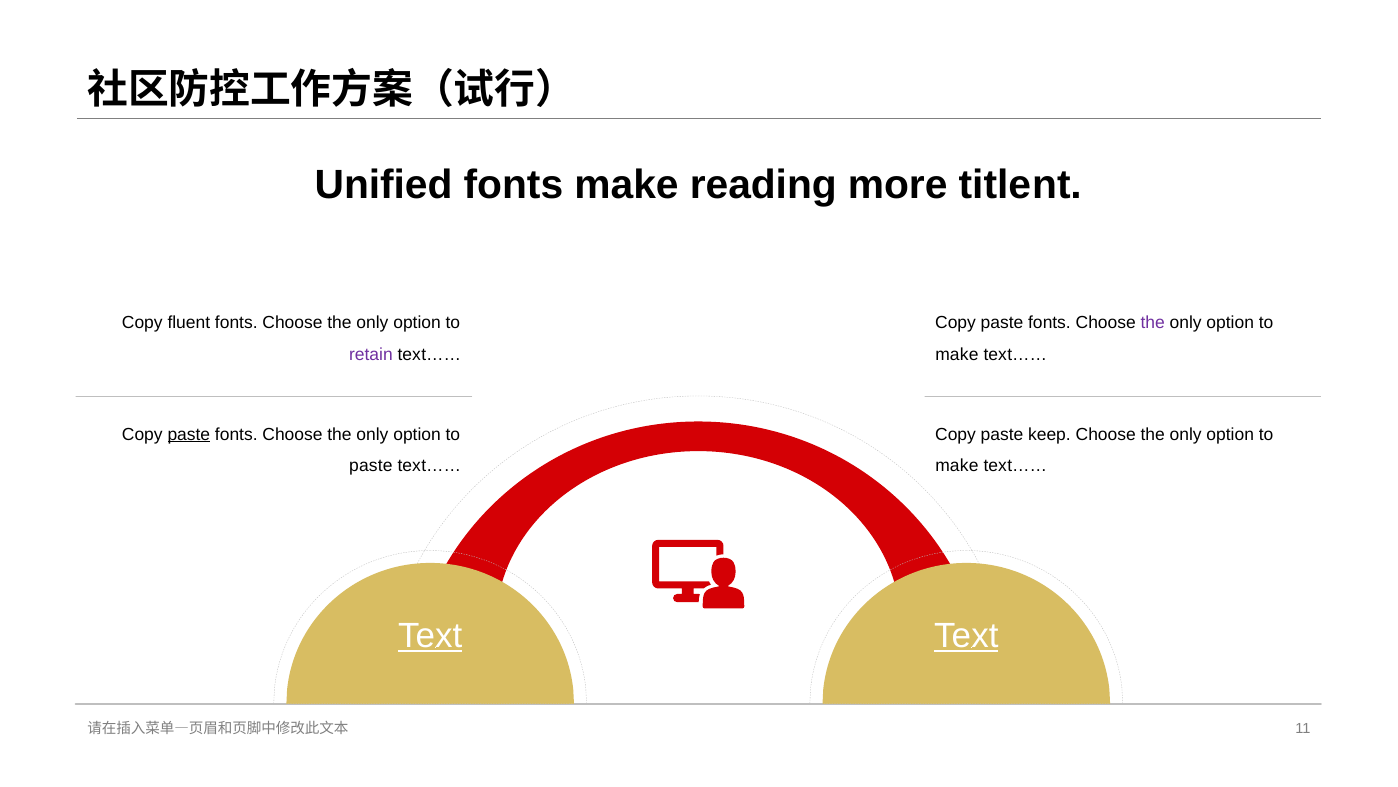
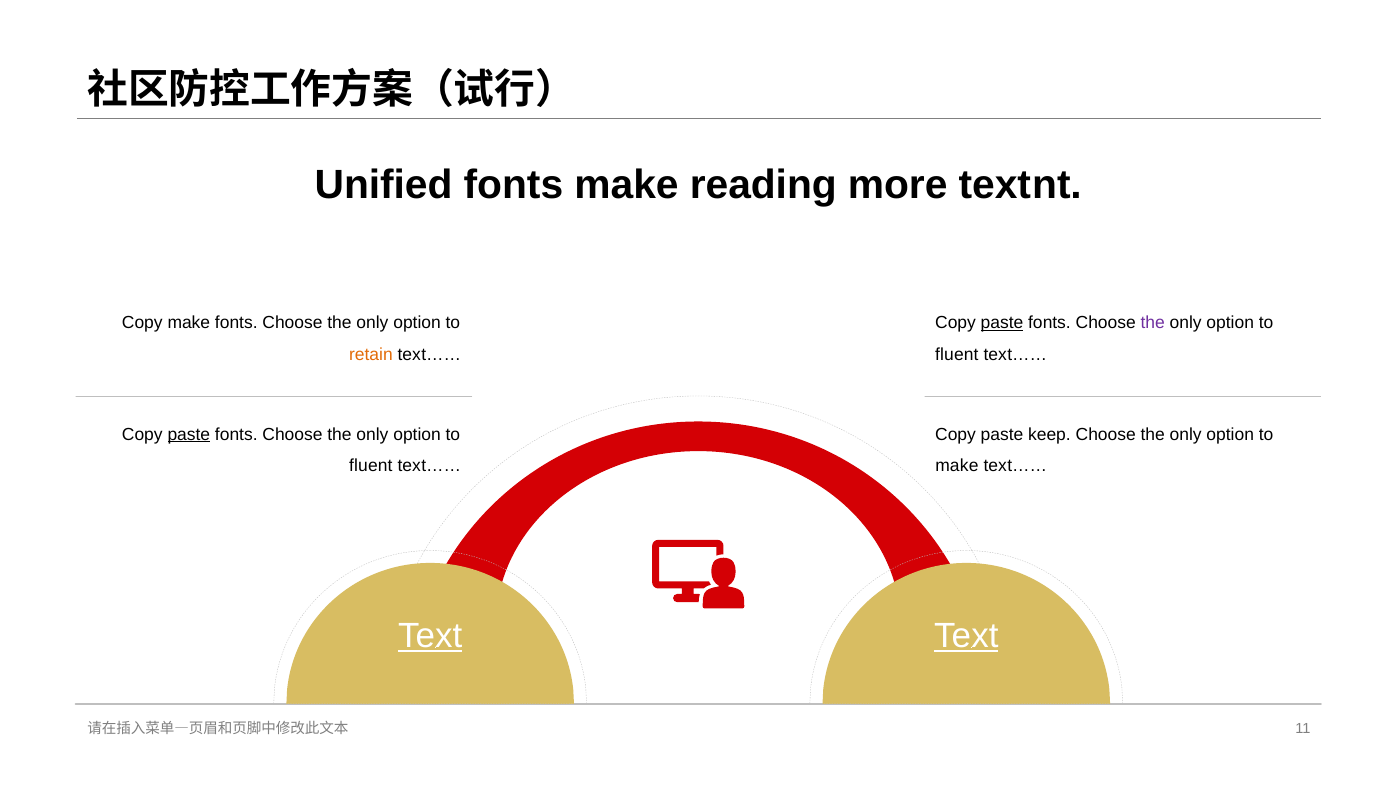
title: title -> text (995, 185)
Copy fluent: fluent -> make (189, 323)
paste underline: none -> present (1002, 323)
retain colour: purple -> orange (371, 354)
make: make -> fluent (957, 354)
paste: paste -> fluent (371, 465)
